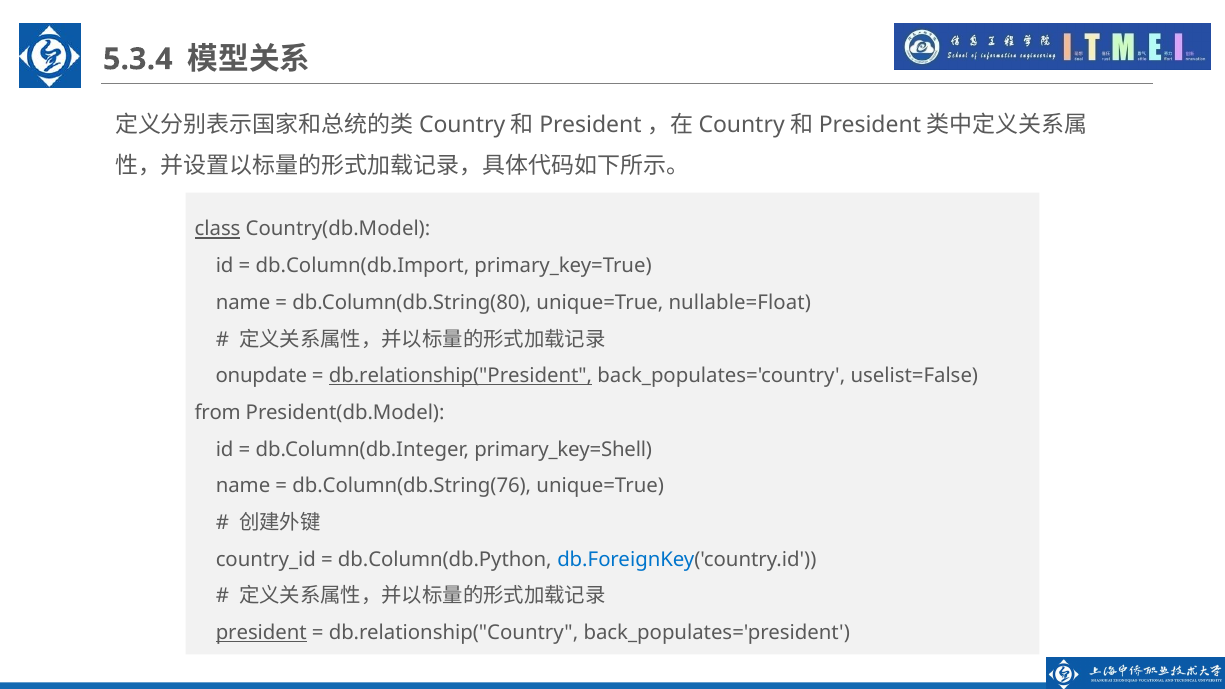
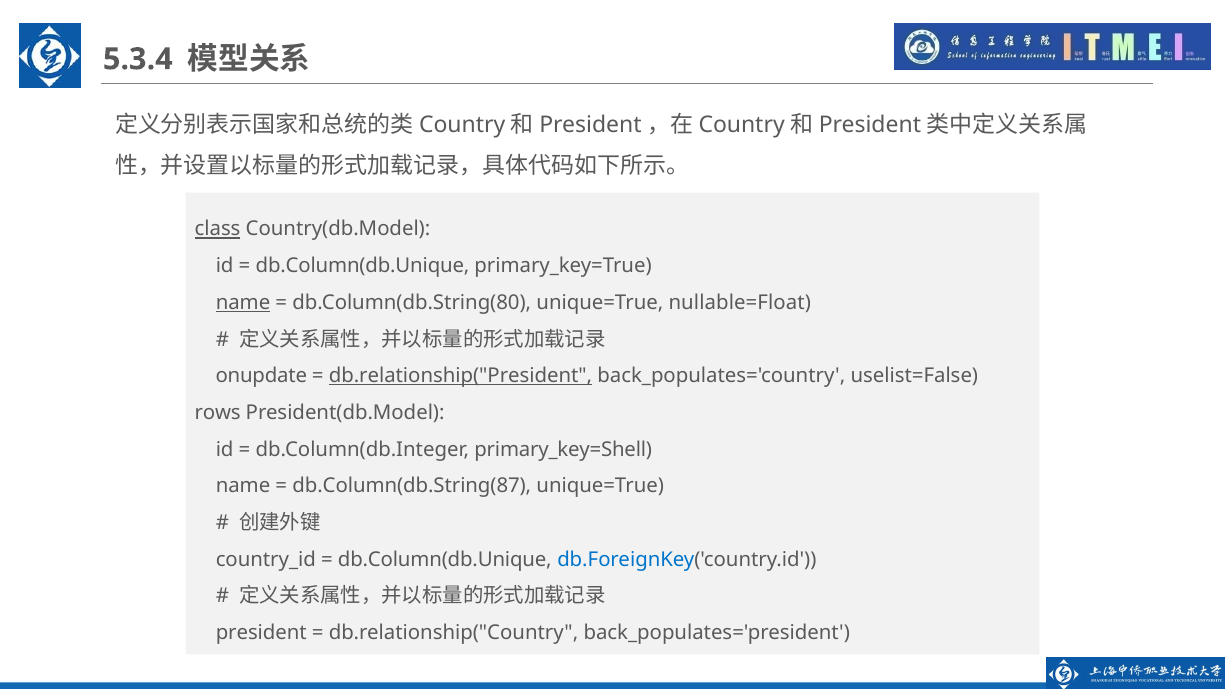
db.Column(db.Import: db.Column(db.Import -> db.Column(db.Unique (363, 266)
name underline: none -> present (243, 303)
from: from -> rows (218, 413)
db.Column(db.String(76: db.Column(db.String(76 -> db.Column(db.String(87 (412, 486)
db.Column(db.Python: db.Column(db.Python -> db.Column(db.Unique (445, 560)
president underline: present -> none (261, 633)
